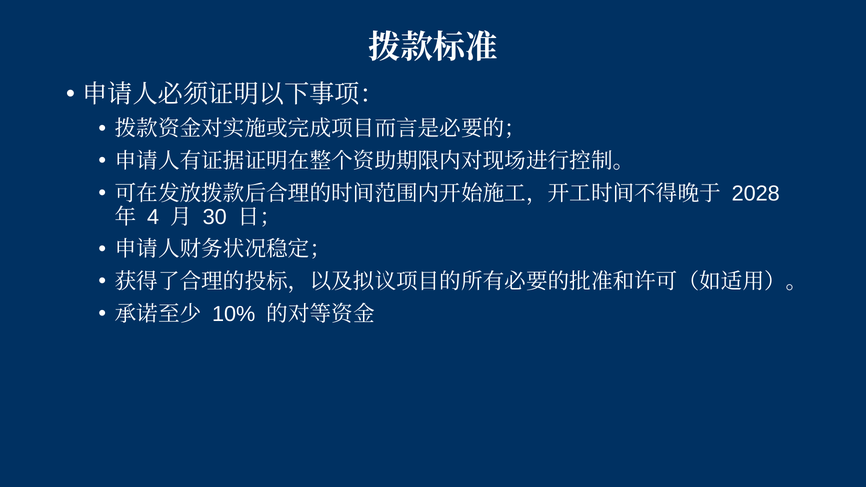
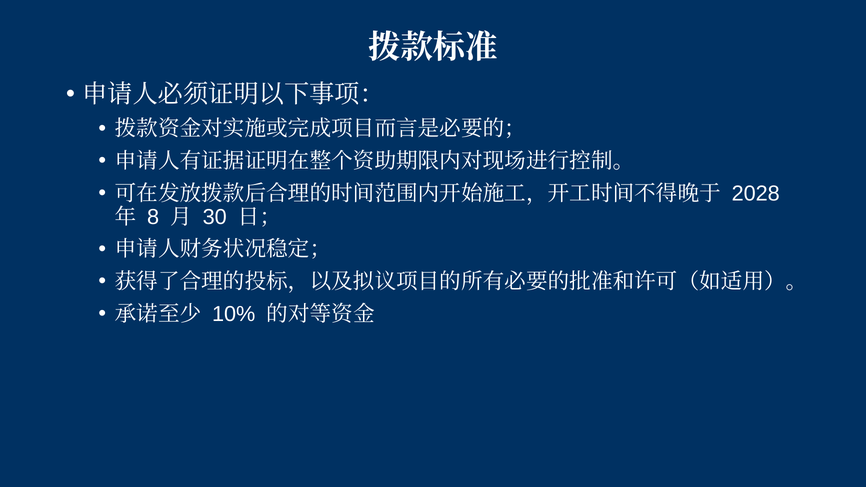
4: 4 -> 8 (153, 217)
